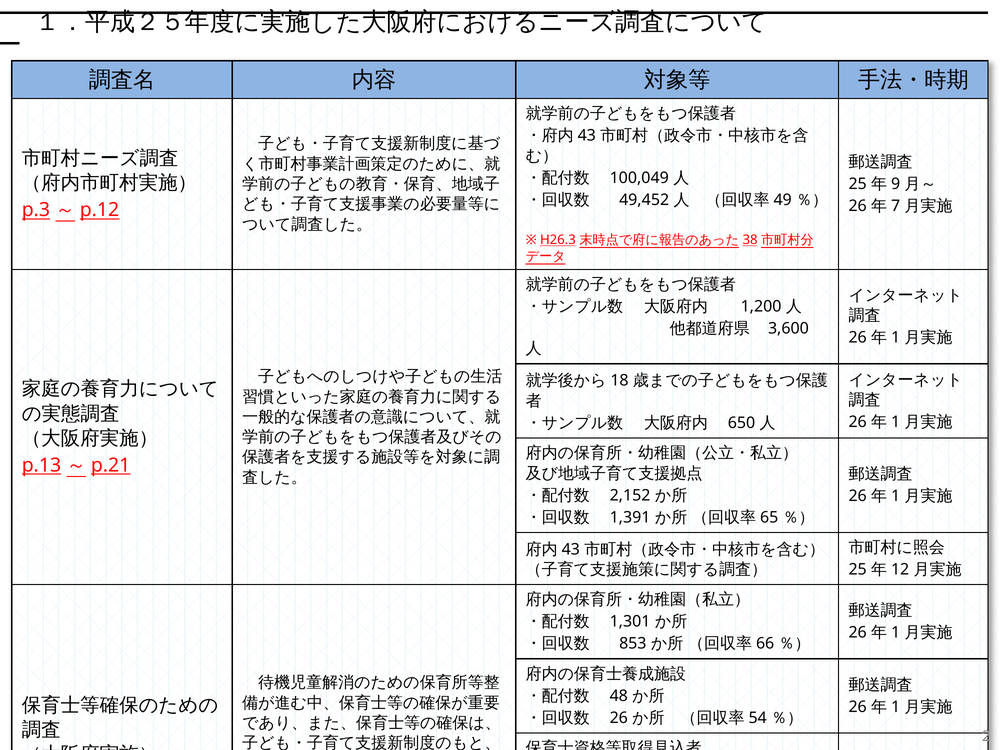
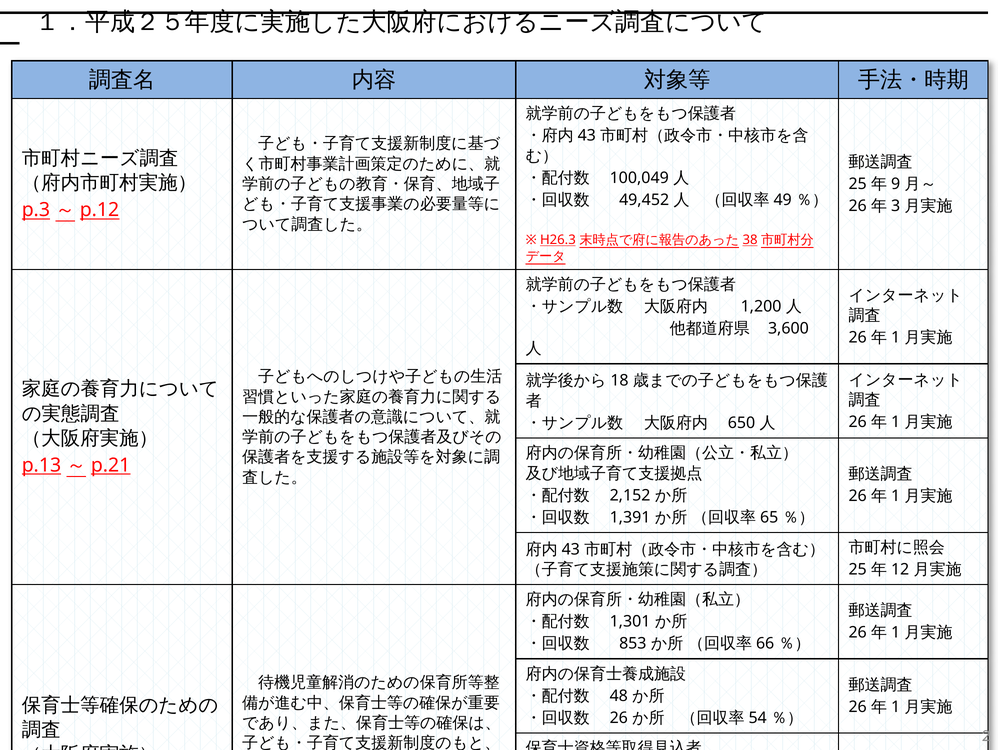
7: 7 -> 3 (896, 206)
